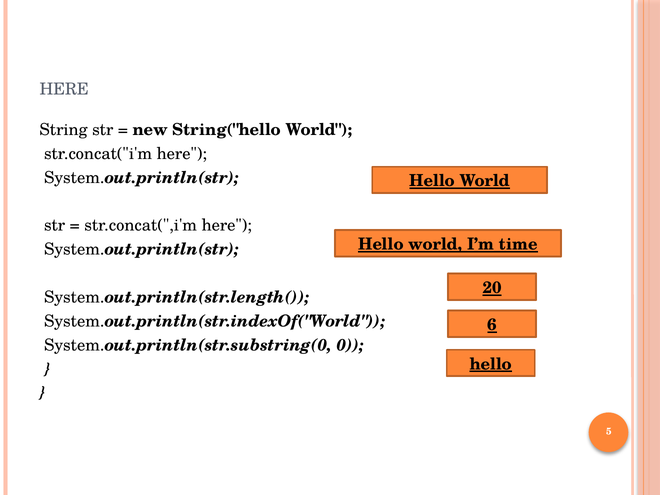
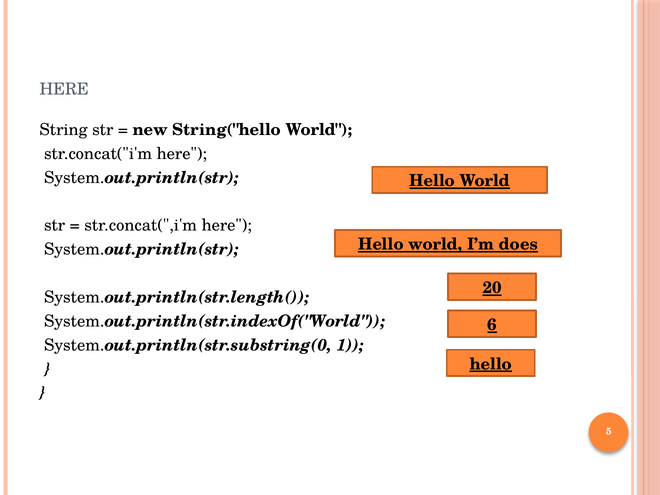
time: time -> does (518, 244)
0: 0 -> 1 (350, 345)
